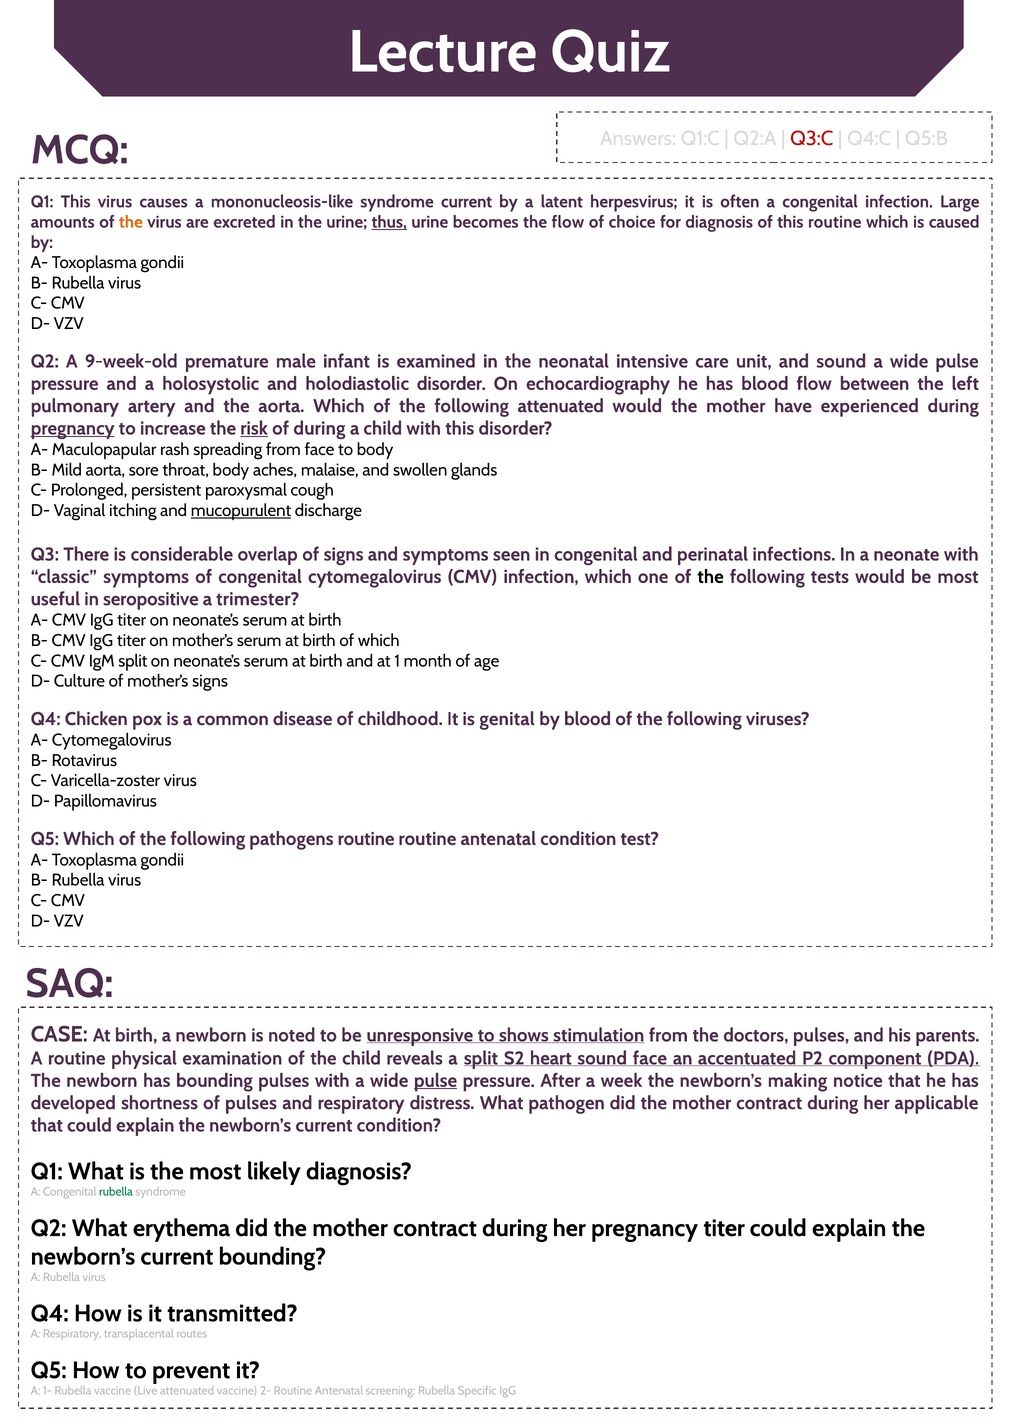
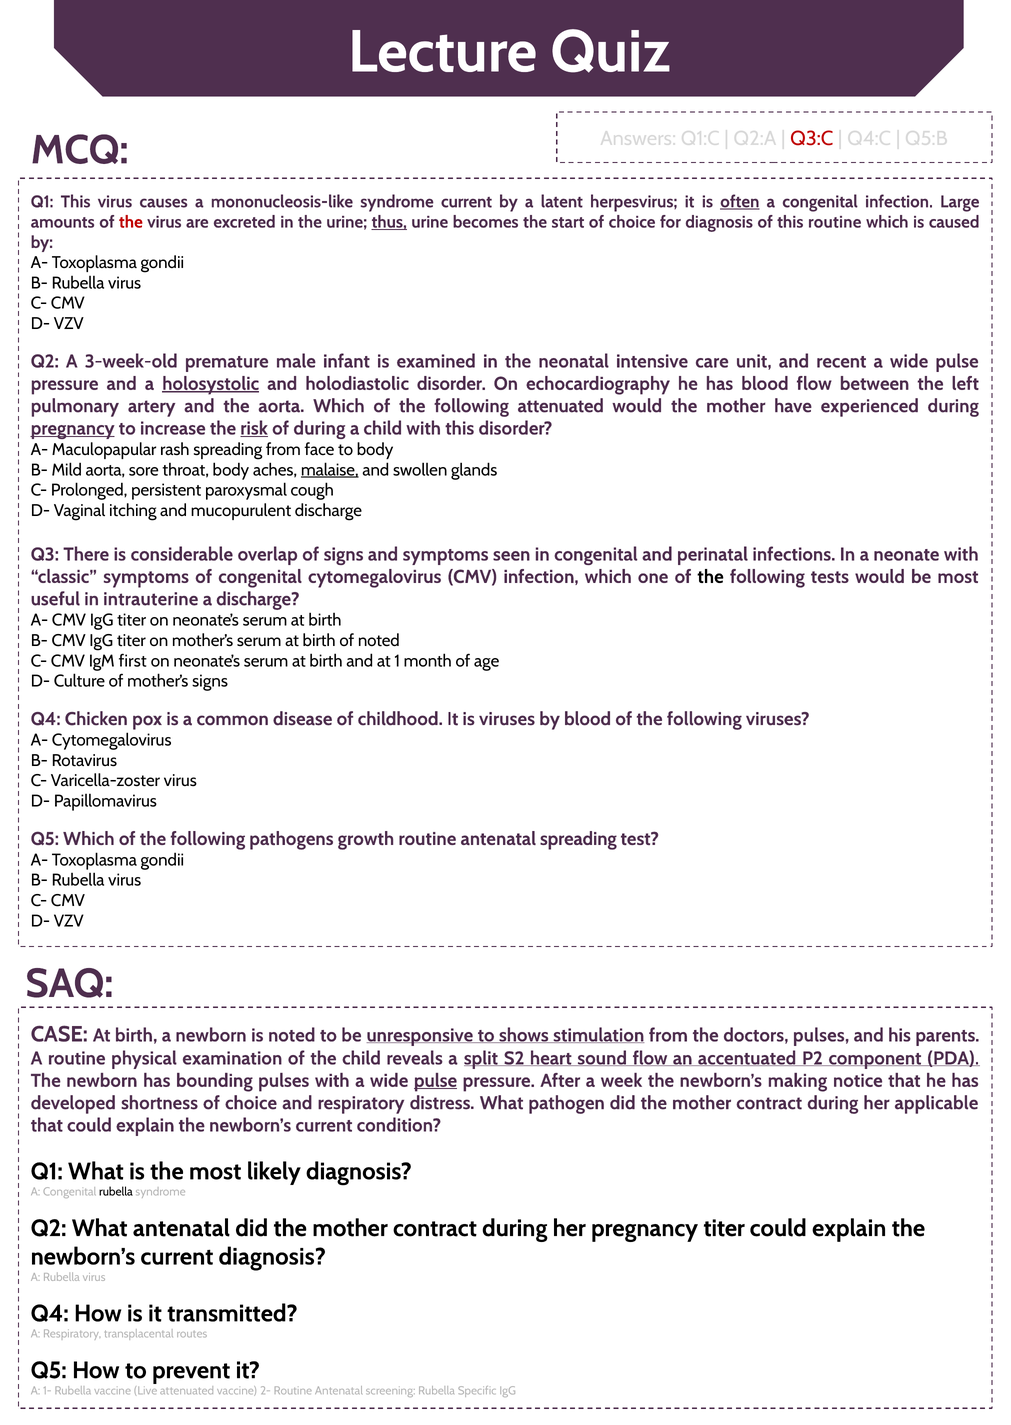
often underline: none -> present (740, 202)
the colour: orange -> red (131, 222)
the flow: flow -> start (568, 222)
9-week-old: 9-week-old -> 3-week-old (131, 361)
and sound: sound -> recent (841, 361)
holosystolic underline: none -> present (211, 384)
malaise underline: none -> present (330, 470)
mucopurulent underline: present -> none (241, 511)
seropositive: seropositive -> intrauterine (151, 599)
a trimester: trimester -> discharge (258, 599)
of which: which -> noted (379, 641)
IgM split: split -> first (133, 661)
is genital: genital -> viruses (507, 719)
pathogens routine: routine -> growth (366, 839)
antenatal condition: condition -> spreading (578, 839)
sound face: face -> flow (650, 1058)
shortness of pulses: pulses -> choice (251, 1103)
rubella colour: green -> black (116, 1192)
What erythema: erythema -> antenatal (181, 1228)
current bounding: bounding -> diagnosis (272, 1257)
